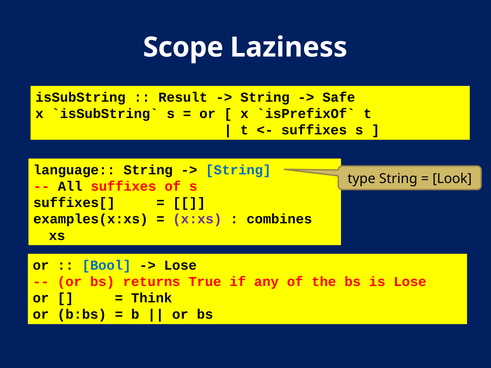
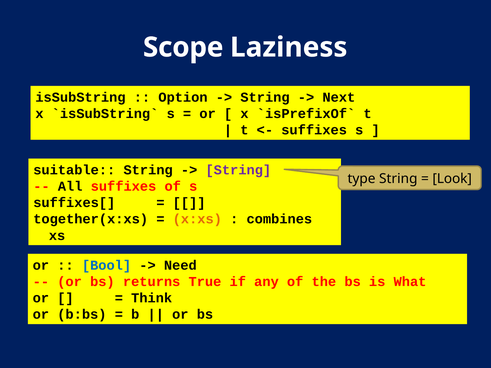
Result: Result -> Option (183, 97)
Safe: Safe -> Next (339, 97)
language: language -> suitable (74, 170)
String colour: blue -> purple (238, 170)
examples(x:xs: examples(x:xs -> together(x:xs (91, 219)
x:xs colour: purple -> orange (197, 219)
Lose: Lose -> Need (180, 266)
is Lose: Lose -> What (410, 282)
